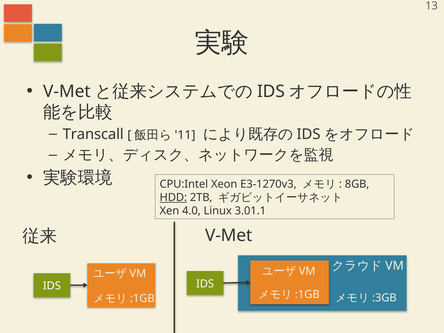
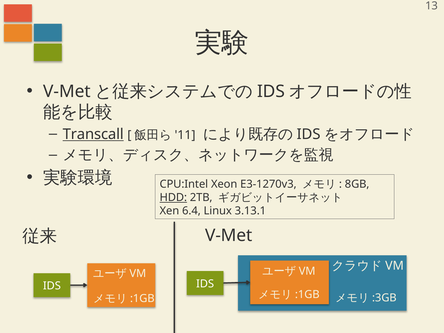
Transcall underline: none -> present (93, 134)
4.0: 4.0 -> 6.4 (191, 211)
3.01.1: 3.01.1 -> 3.13.1 (250, 211)
